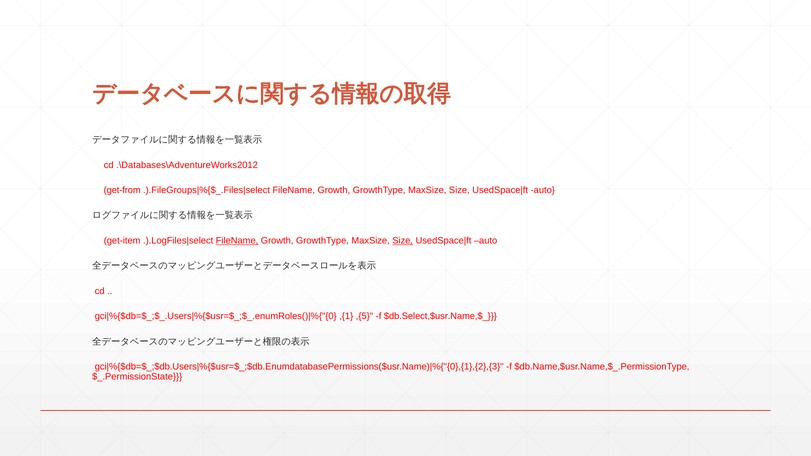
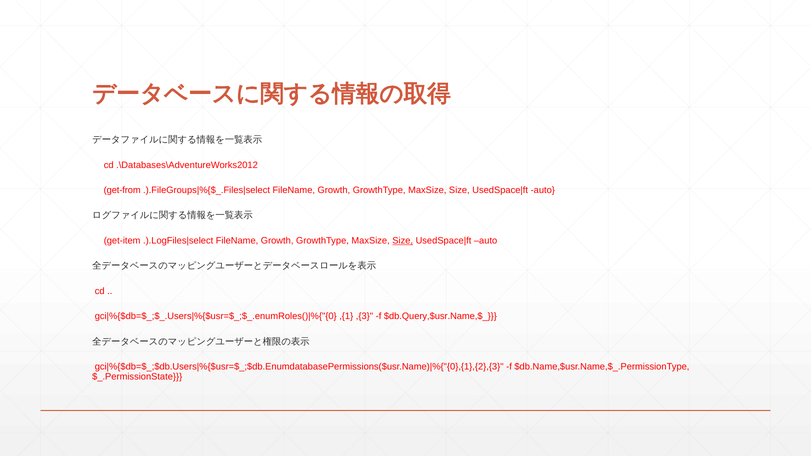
FileName underline: present -> none (237, 241)
,{5: ,{5 -> ,{3 (364, 316)
$db.Select,$usr.Name,$_: $db.Select,$usr.Name,$_ -> $db.Query,$usr.Name,$_ (440, 316)
